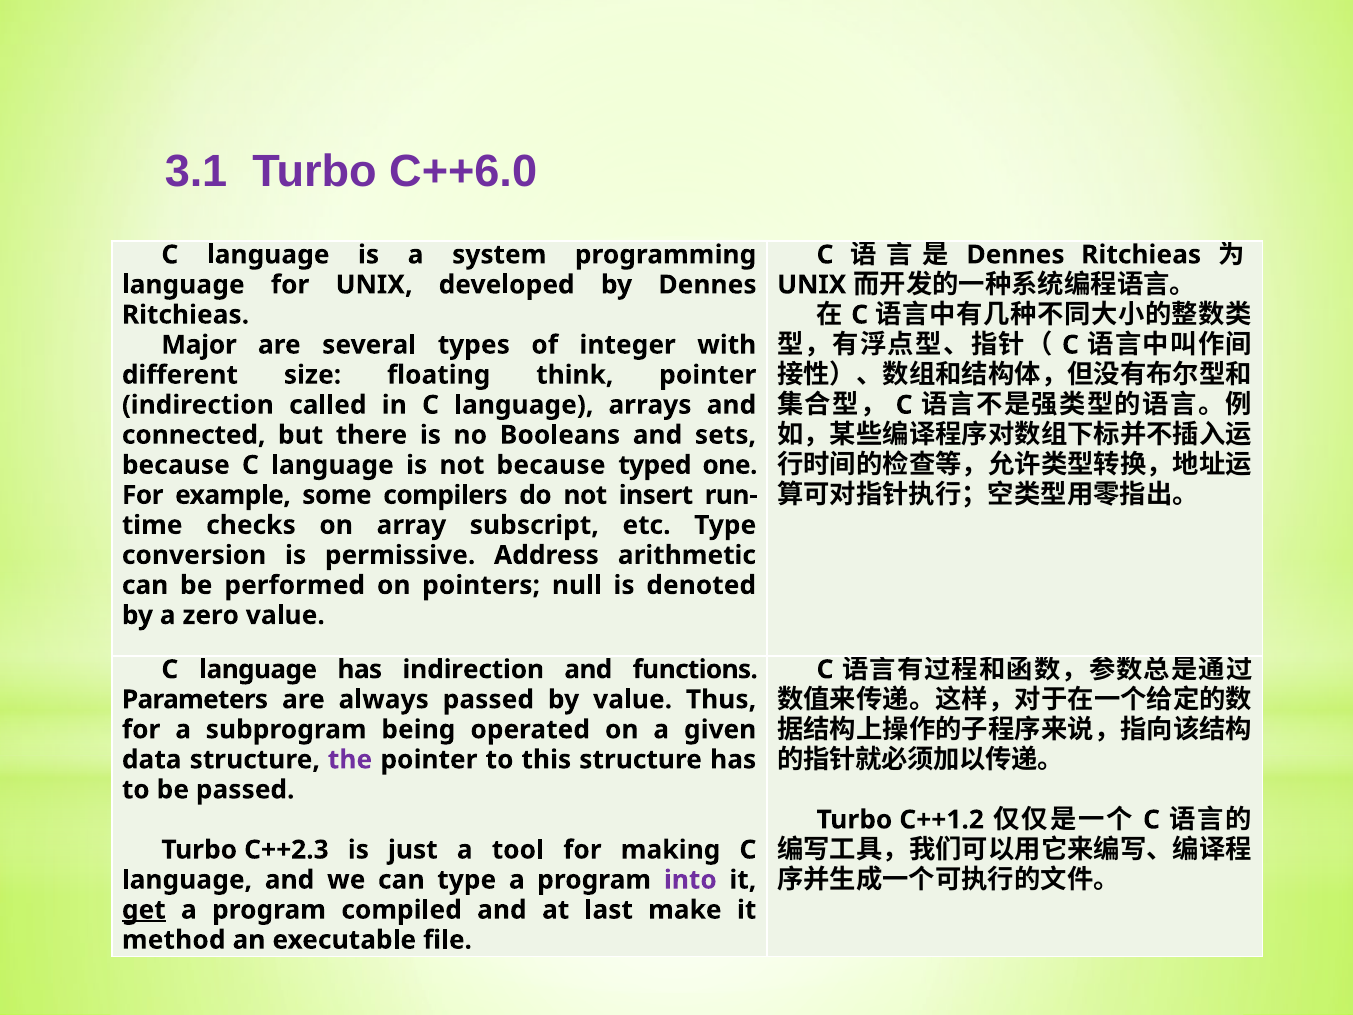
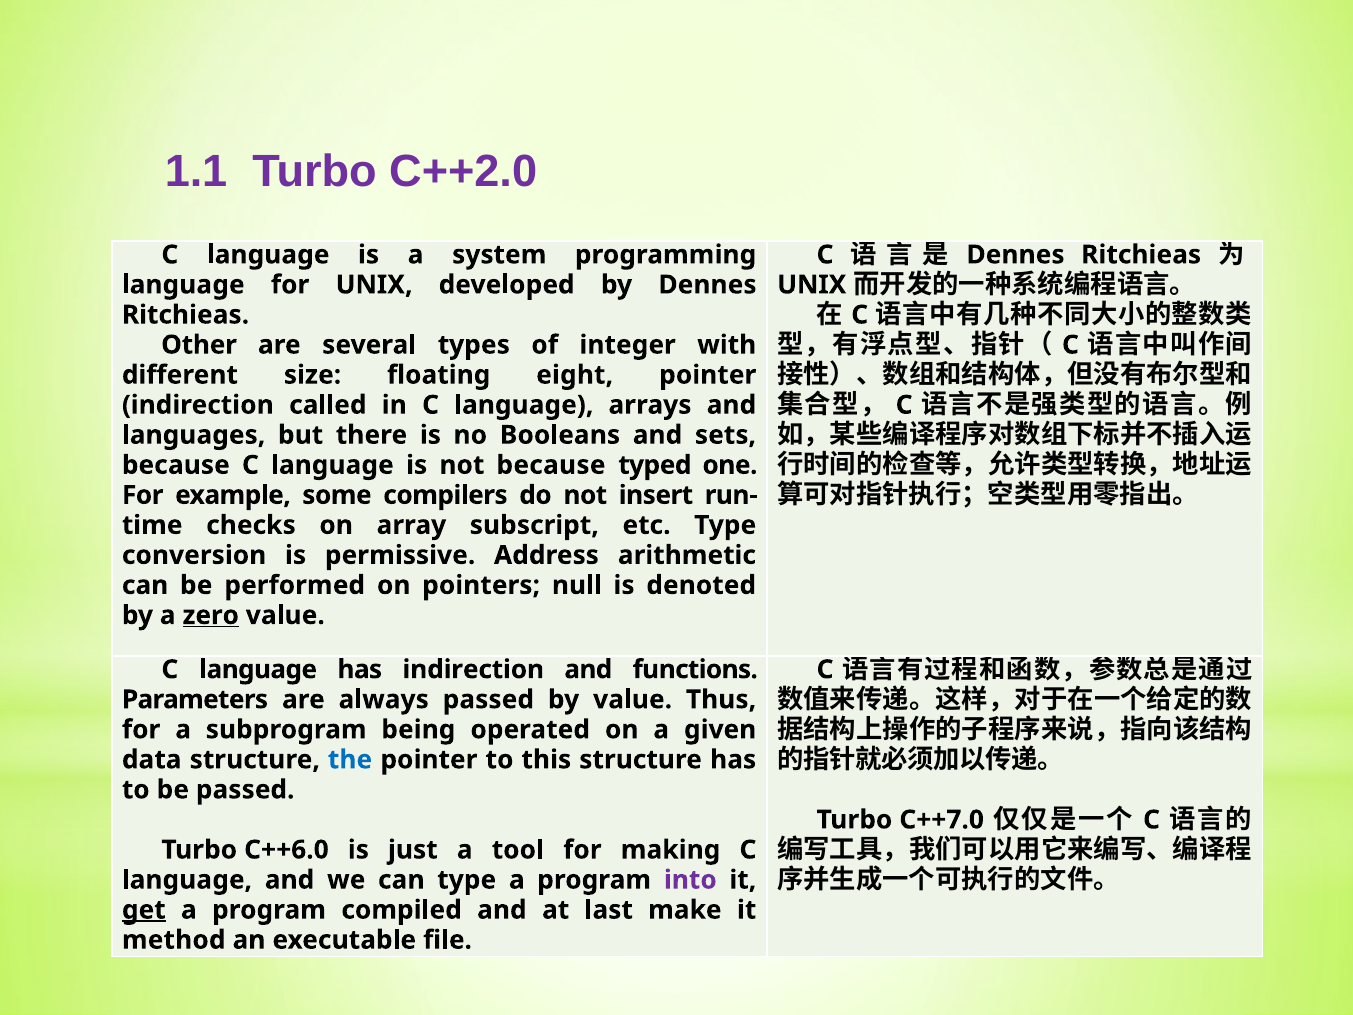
3.1: 3.1 -> 1.1 (196, 172)
C++6.0: C++6.0 -> C++2.0 (463, 172)
Major: Major -> Other (199, 345)
think: think -> eight (575, 375)
connected: connected -> languages (194, 435)
zero underline: none -> present (211, 615)
the colour: purple -> blue (350, 759)
C++1.2: C++1.2 -> C++7.0 (942, 820)
C++2.3: C++2.3 -> C++6.0 (286, 850)
